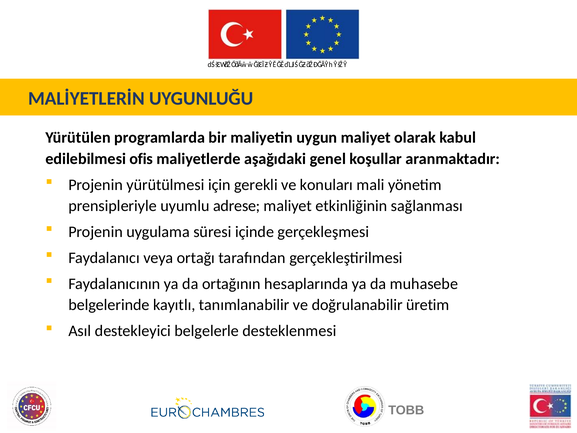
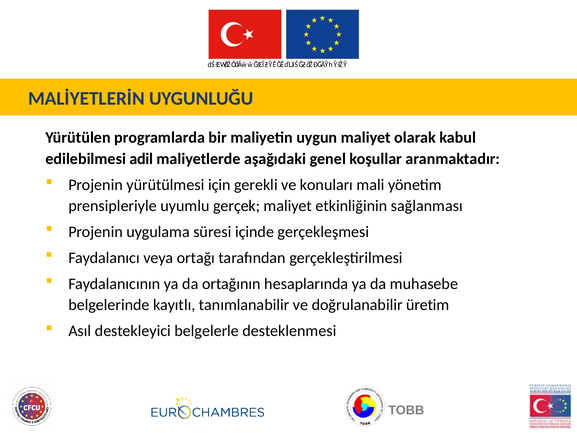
ofis: ofis -> adil (141, 159)
adrese: adrese -> gerçek (237, 206)
